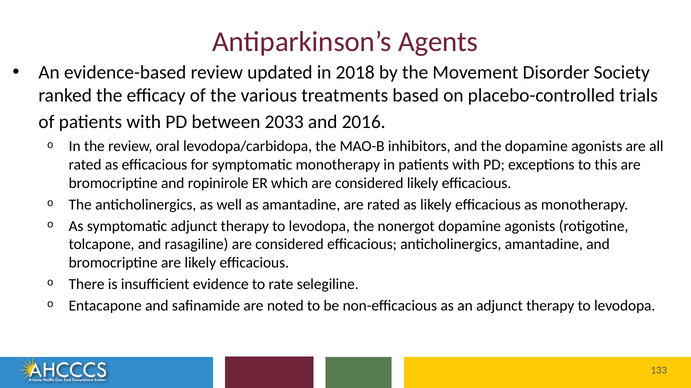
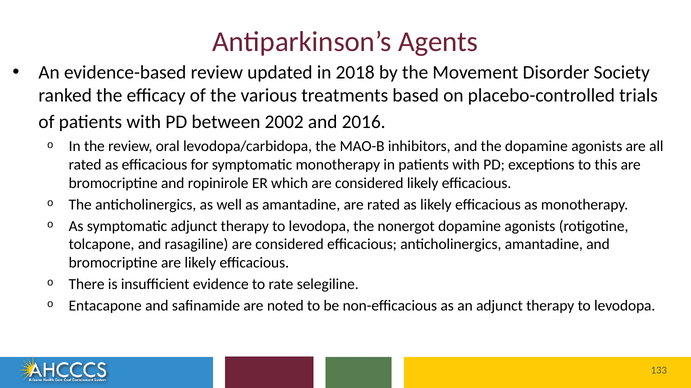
2033: 2033 -> 2002 (284, 122)
